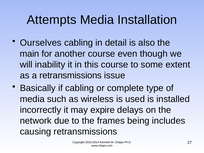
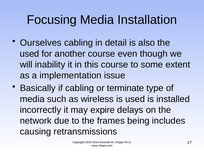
Attempts: Attempts -> Focusing (52, 20)
main: main -> used (30, 54)
a retransmissions: retransmissions -> implementation (71, 75)
complete: complete -> terminate (125, 88)
